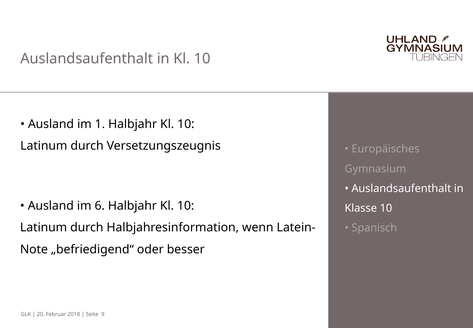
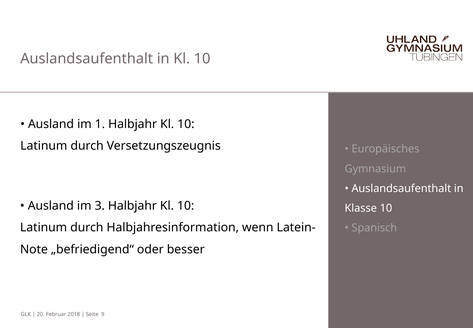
6: 6 -> 3 (100, 205)
